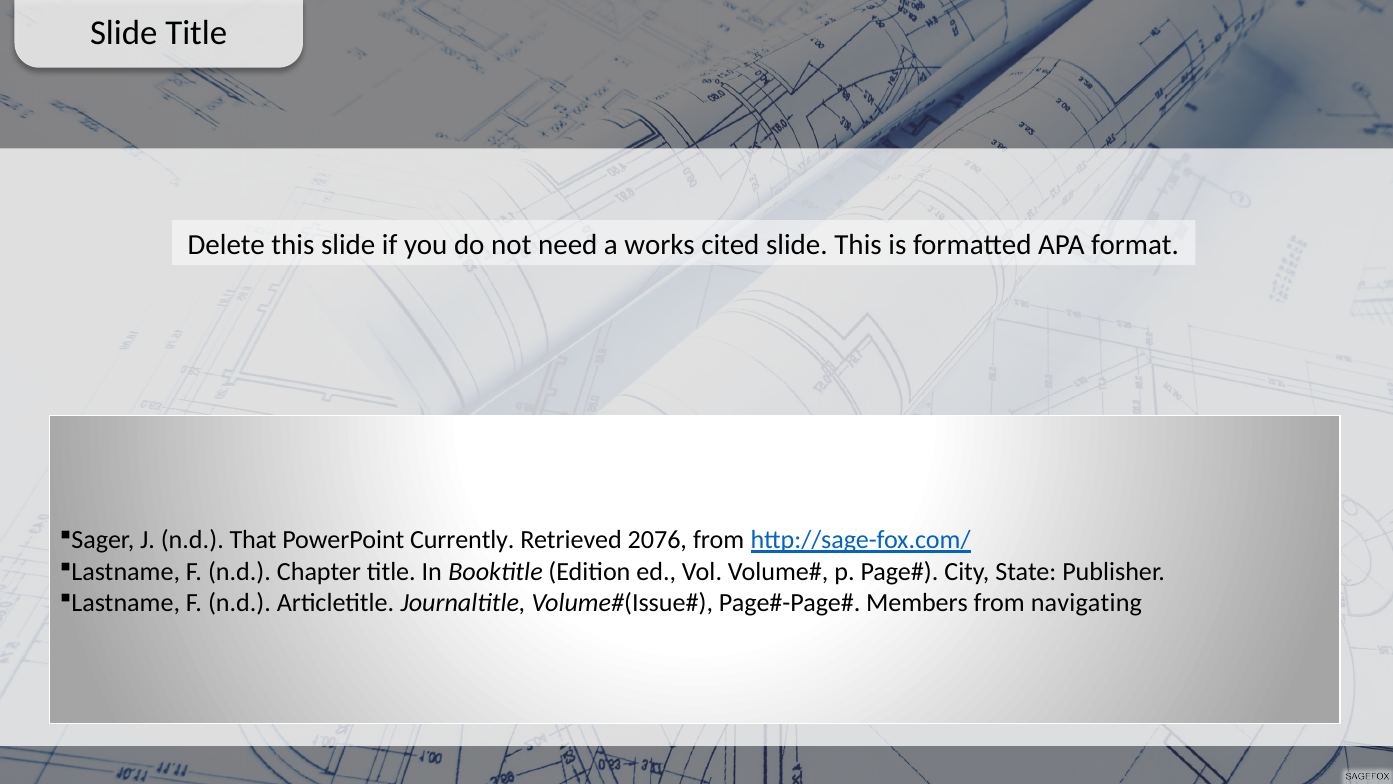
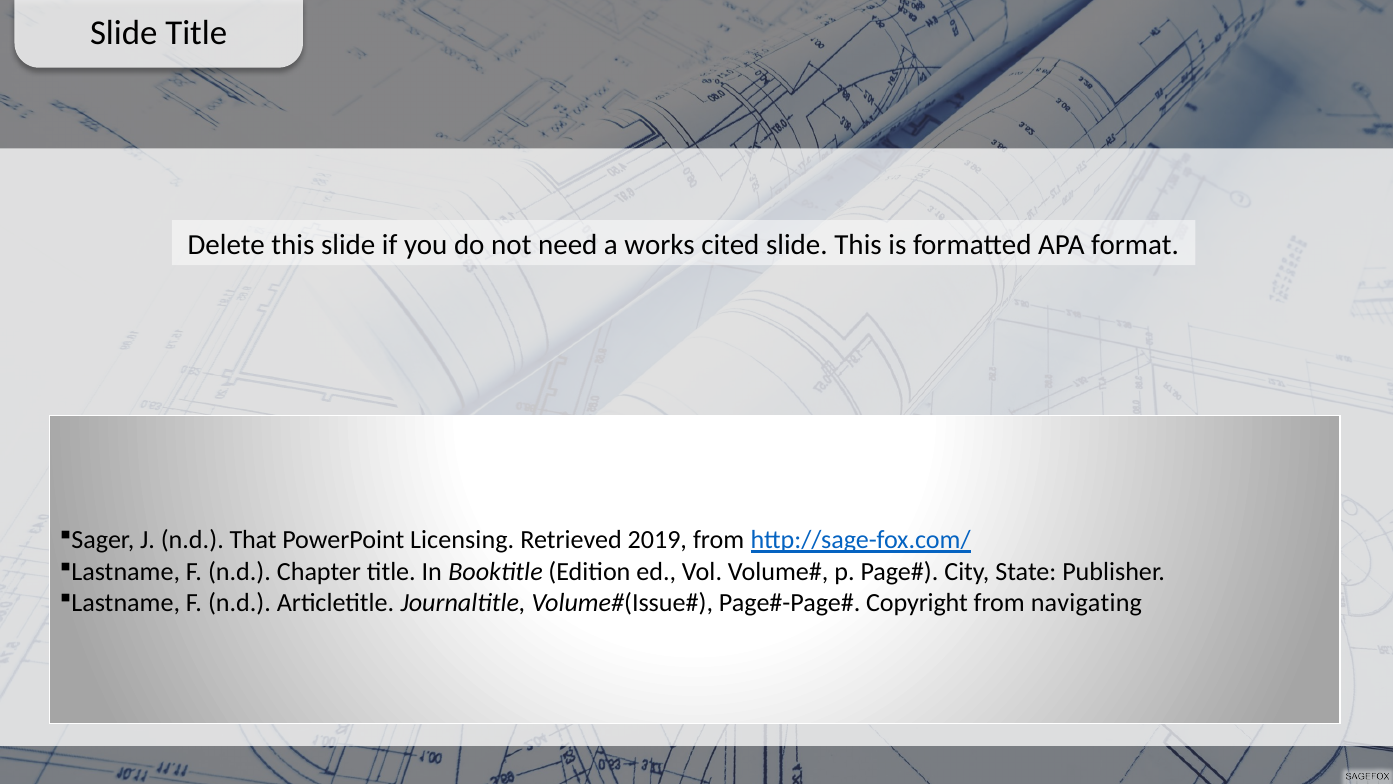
Currently: Currently -> Licensing (462, 540)
2076: 2076 -> 2019 (657, 540)
Members: Members -> Copyright (917, 603)
